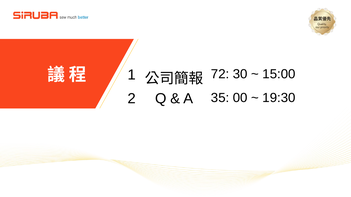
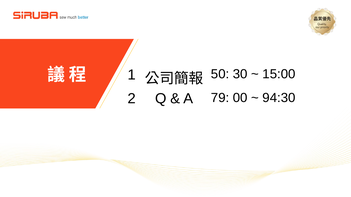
72: 72 -> 50 (220, 74)
35: 35 -> 79 (220, 98)
19:30: 19:30 -> 94:30 (279, 98)
